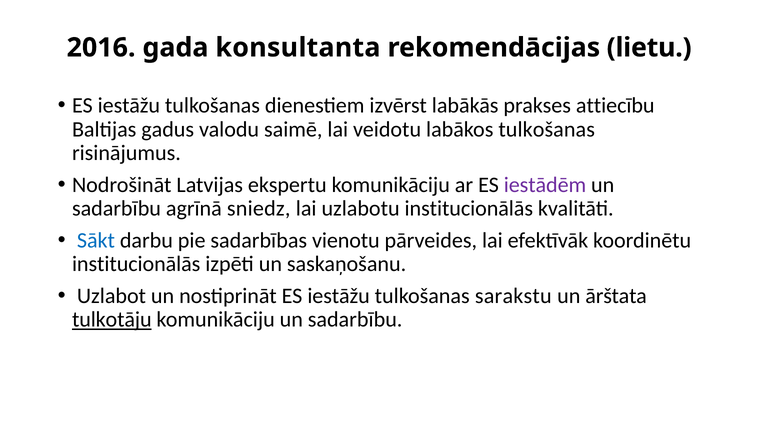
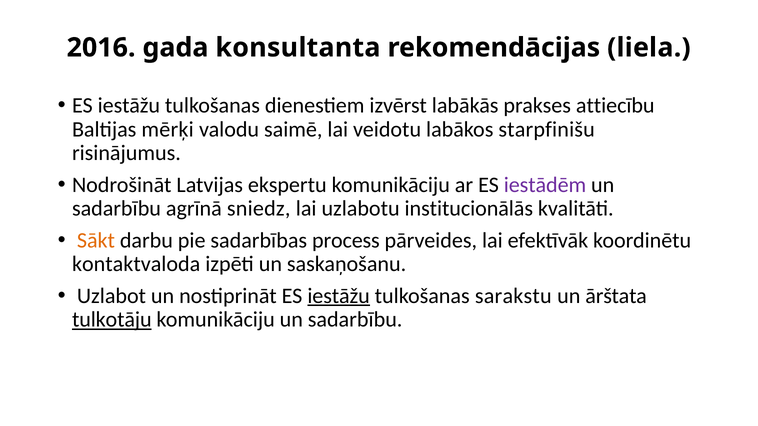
lietu: lietu -> liela (649, 48)
gadus: gadus -> mērķi (168, 129)
labākos tulkošanas: tulkošanas -> starpfinišu (547, 129)
Sākt colour: blue -> orange (96, 241)
vienotu: vienotu -> process (346, 241)
institucionālās: institucionālās -> kontaktvaloda (136, 264)
iestāžu underline: none -> present (339, 296)
